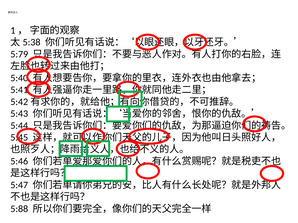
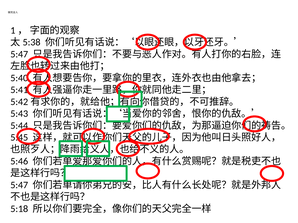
5:79: 5:79 -> 5:47 (19, 54)
5:88: 5:88 -> 5:18 (19, 209)
